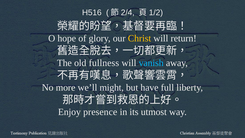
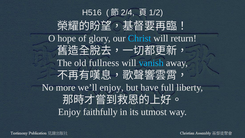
Christ colour: yellow -> light blue (140, 38)
we’ll might: might -> enjoy (112, 87)
presence: presence -> faithfully (100, 112)
